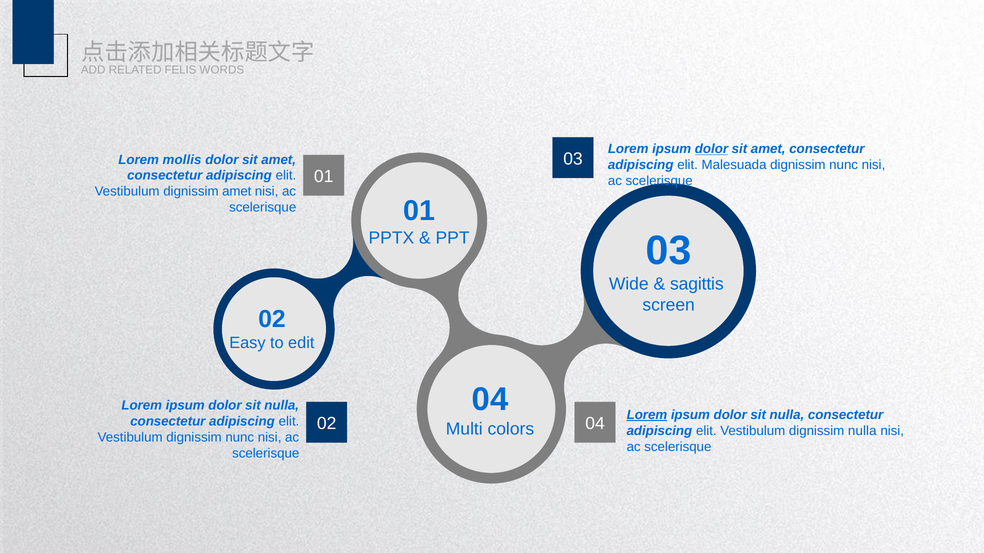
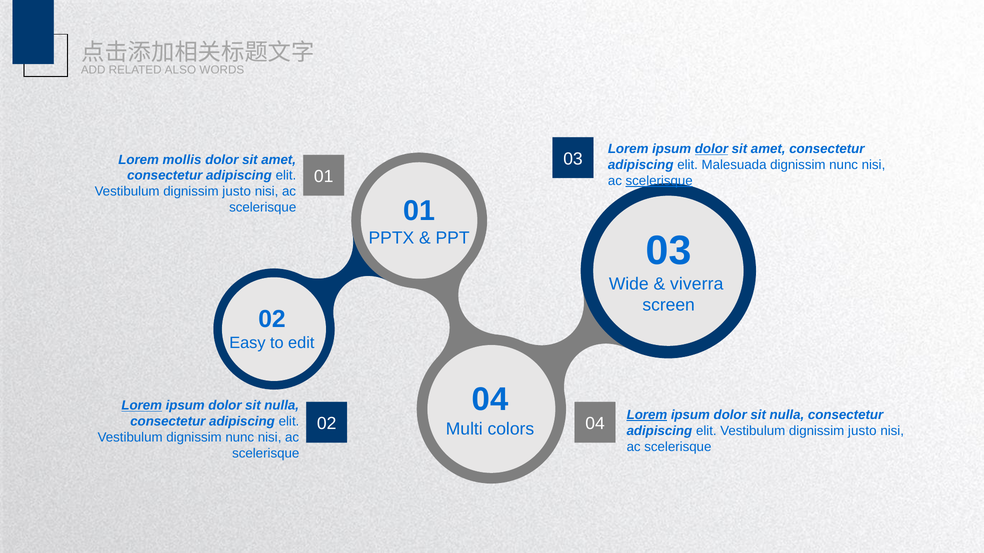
FELIS: FELIS -> ALSO (180, 70)
scelerisque underline: none -> present (659, 181)
amet: amet -> justo (237, 192)
sagittis: sagittis -> viverra (697, 284)
Lorem underline: none -> present (142, 406)
nulla: nulla -> justo (862, 431)
